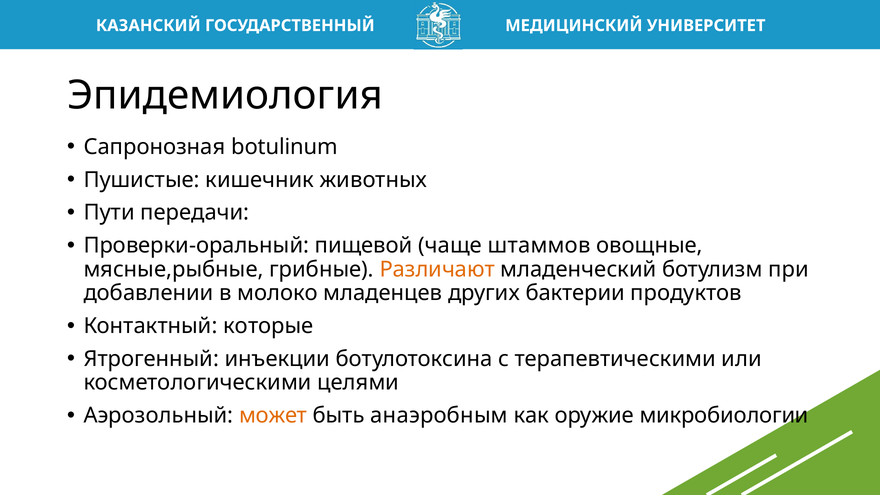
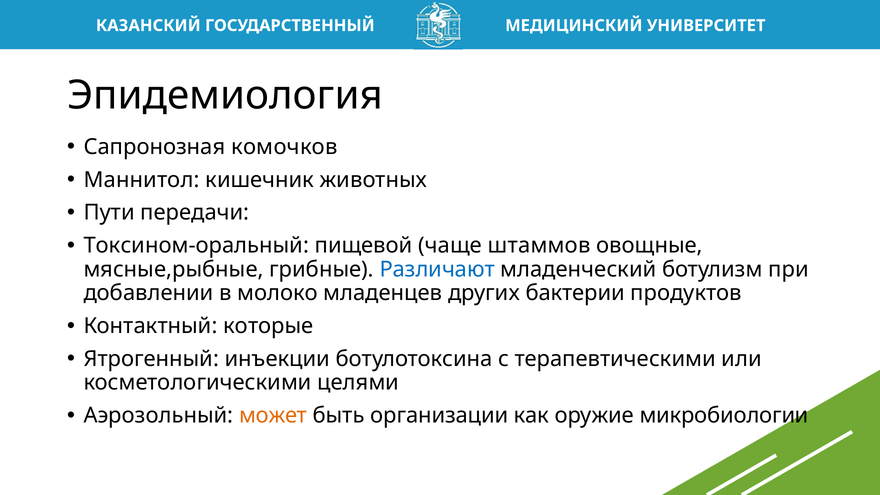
botulinum: botulinum -> комочков (284, 147)
Пушистые: Пушистые -> Маннитол (142, 180)
Проверки-оральный: Проверки-оральный -> Токсином-оральный (196, 246)
Различают colour: orange -> blue (437, 269)
анаэробным: анаэробным -> организации (439, 416)
